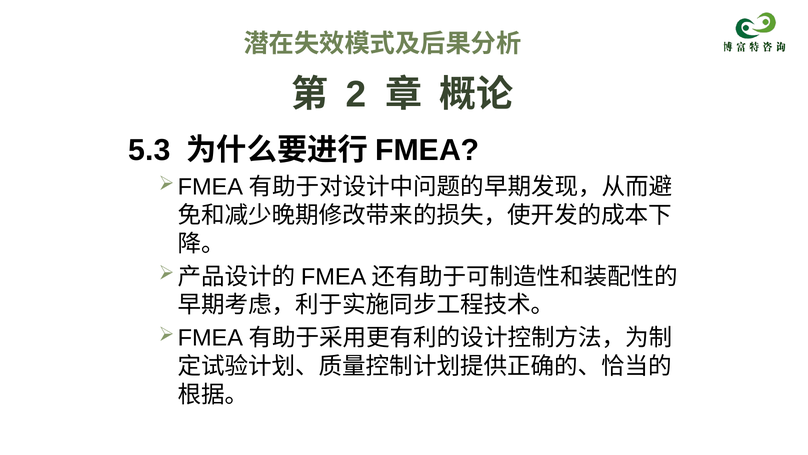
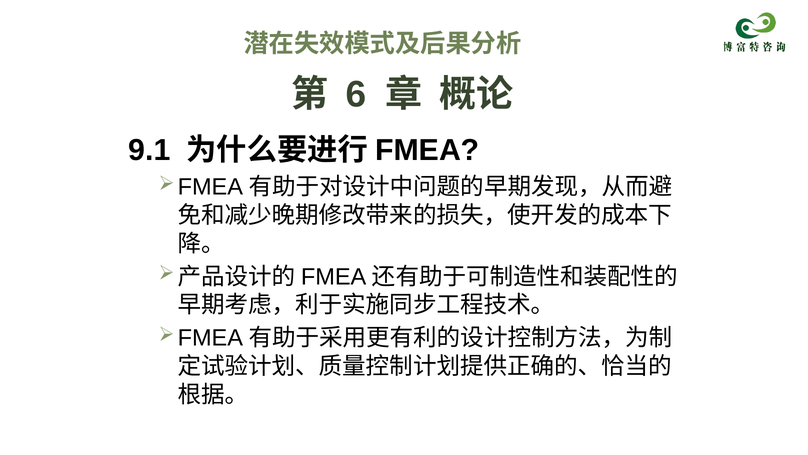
2: 2 -> 6 (356, 94)
5.3: 5.3 -> 9.1 (149, 150)
